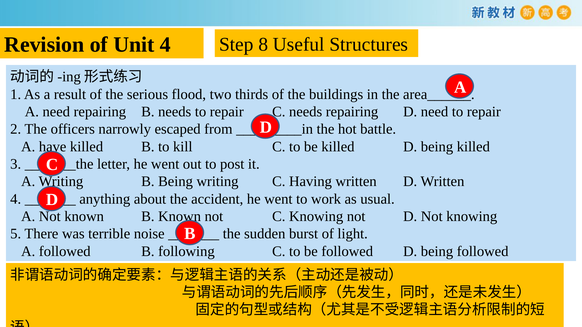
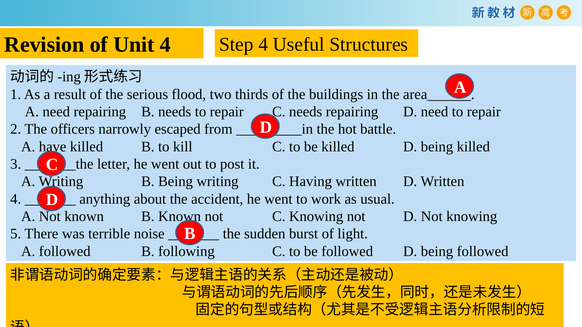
Step 8: 8 -> 4 (263, 45)
